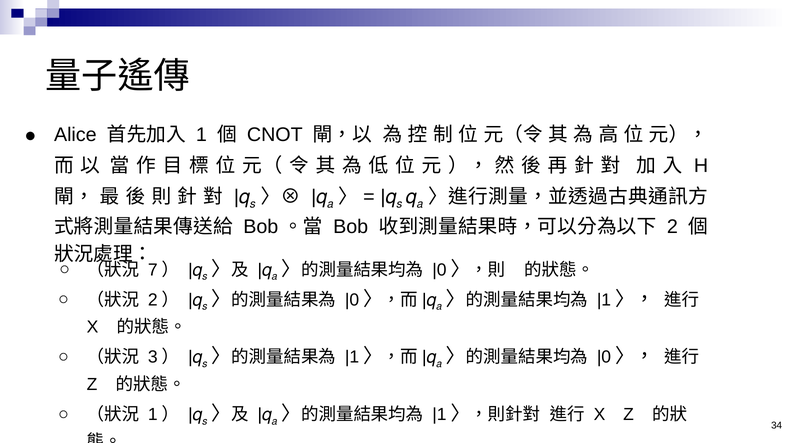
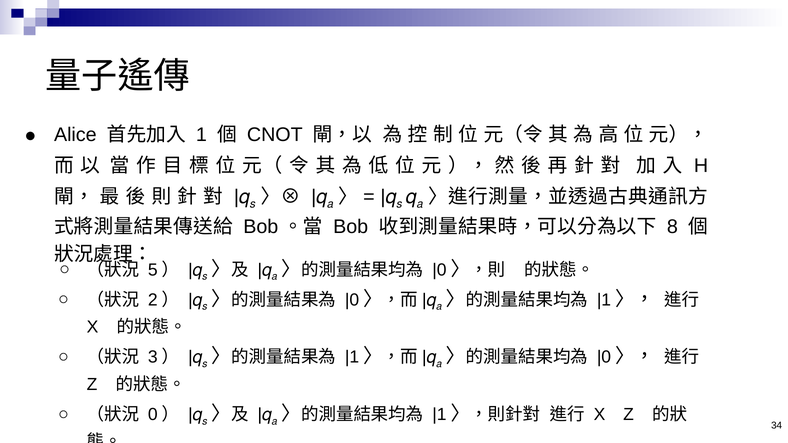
2: 2 -> 8 (672, 227)
7: 7 -> 5 (153, 270)
1: 1 -> 0 (153, 415)
